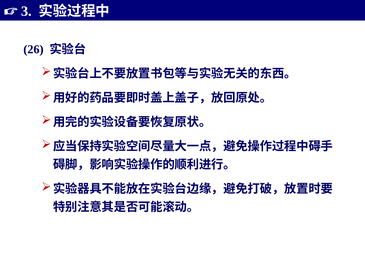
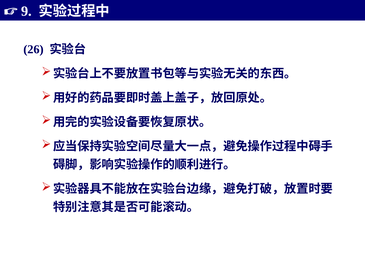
3: 3 -> 9 (26, 11)
